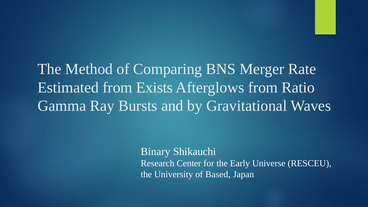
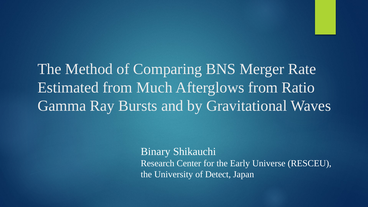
Exists: Exists -> Much (154, 87)
Based: Based -> Detect (218, 174)
